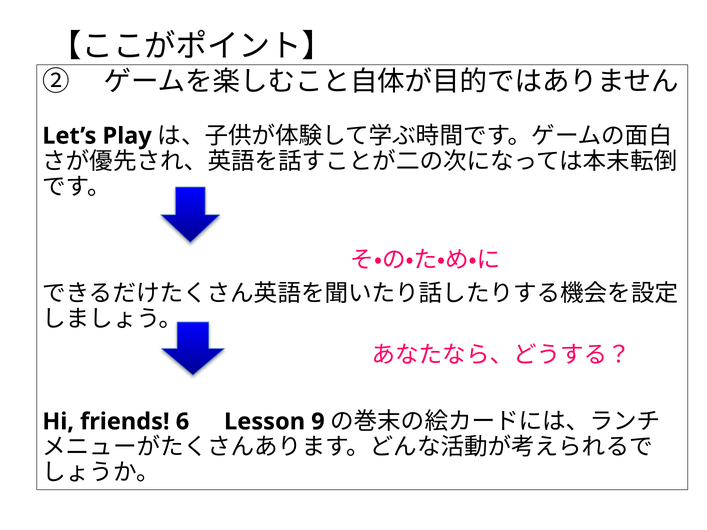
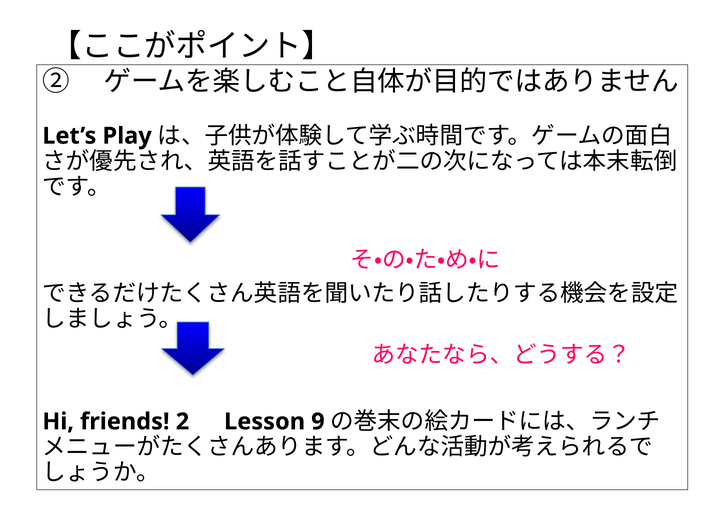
6: 6 -> 2 (182, 422)
